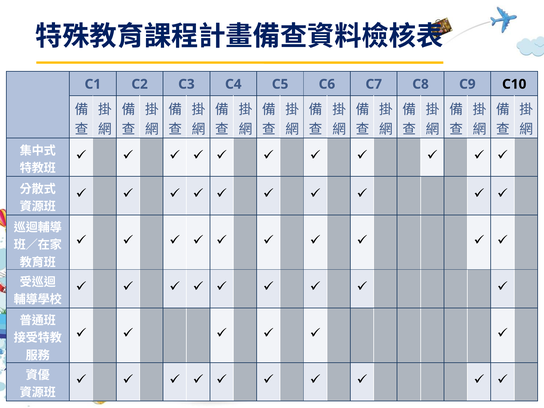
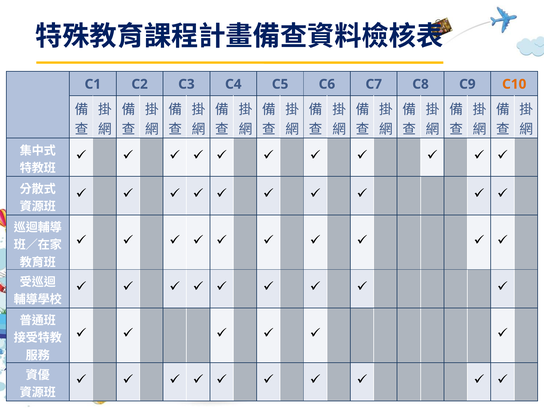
C10 colour: black -> orange (514, 84)
